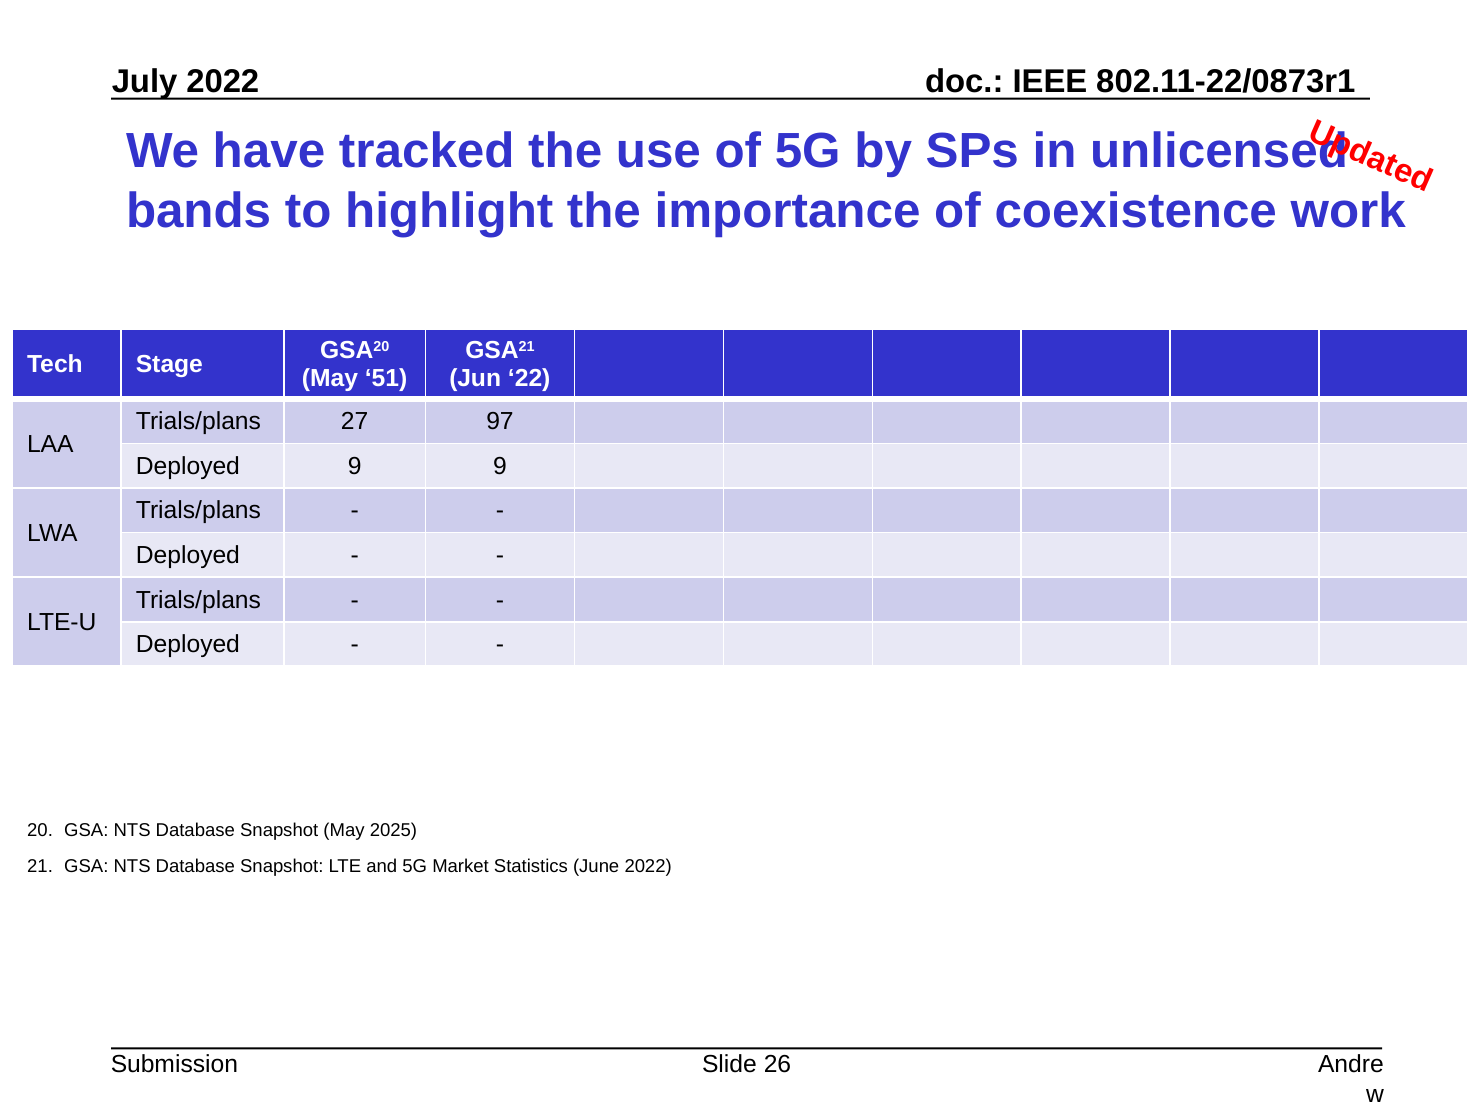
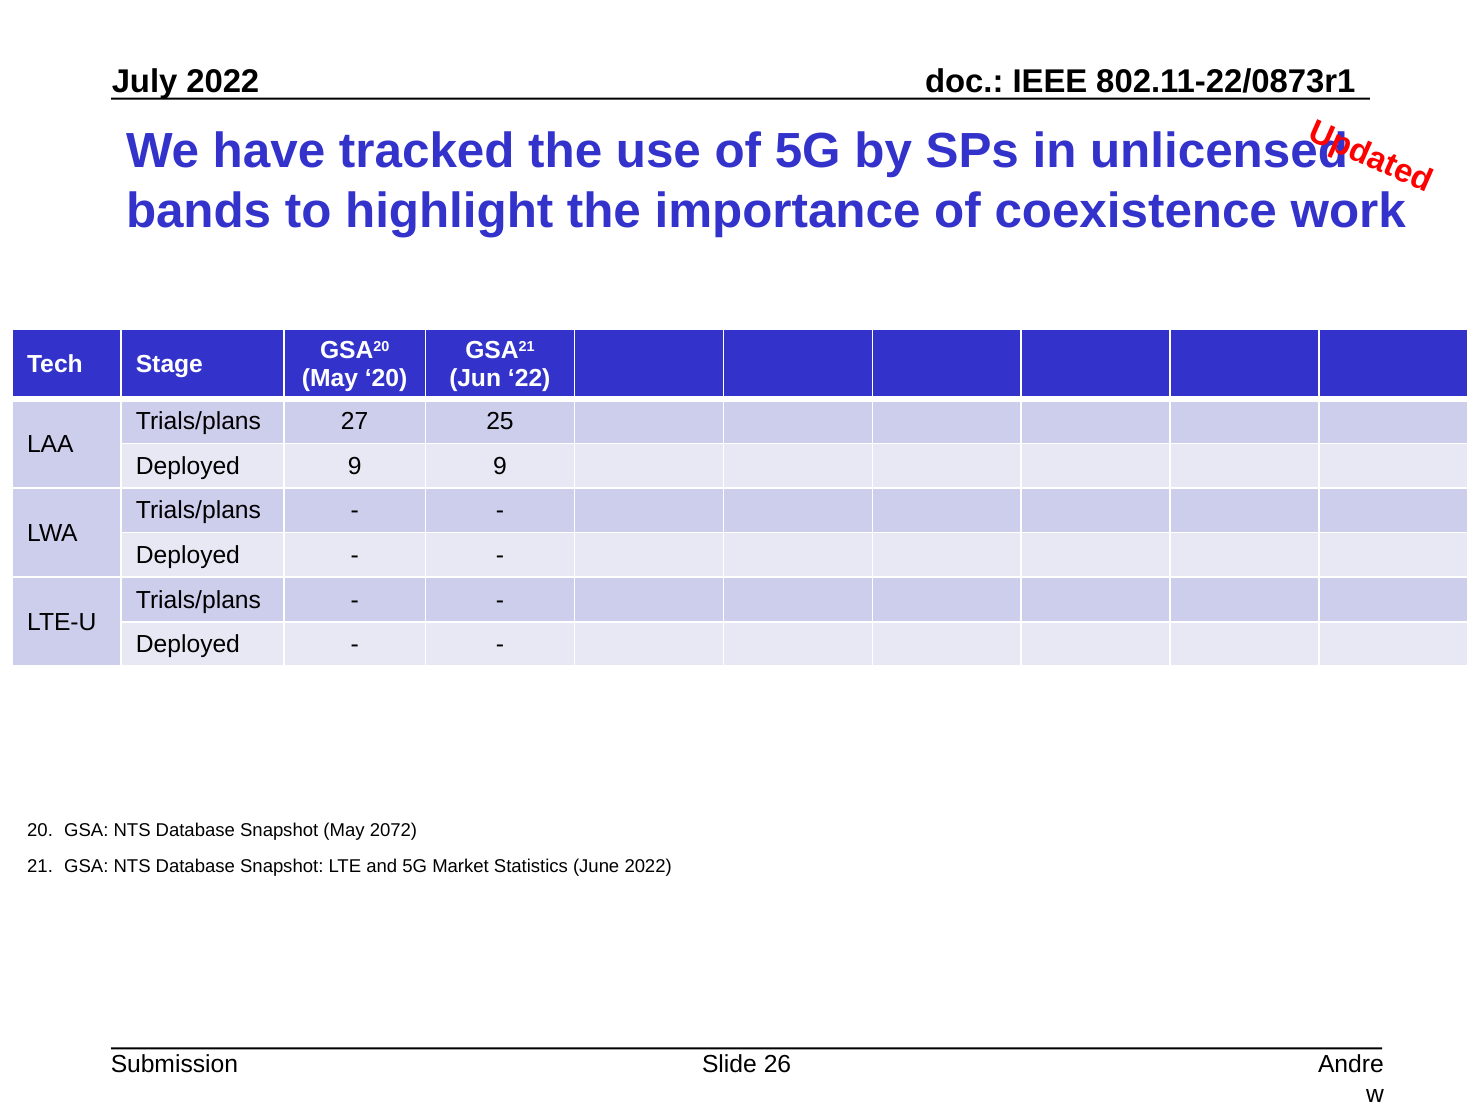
May 51: 51 -> 20 (386, 378)
97: 97 -> 25 (500, 422)
2025: 2025 -> 2072 (393, 831)
